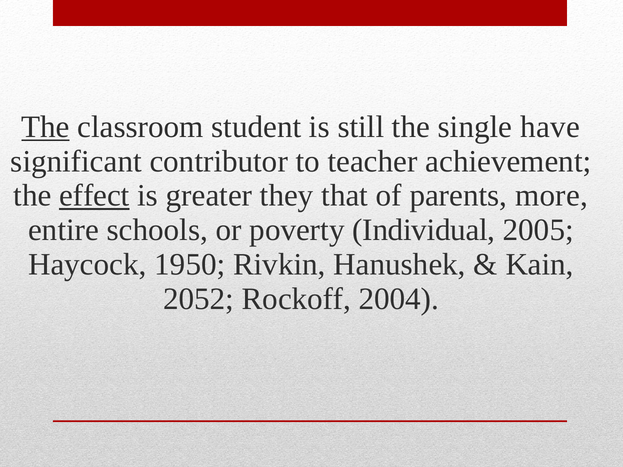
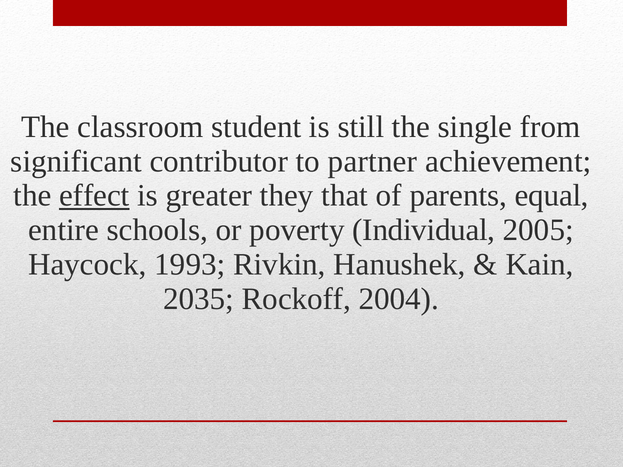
The underline: present -> none (45, 127)
have: have -> from (550, 127)
teacher: teacher -> partner (373, 161)
more: more -> equal (552, 196)
1950: 1950 -> 1993 (190, 265)
2052: 2052 -> 2035 (198, 299)
